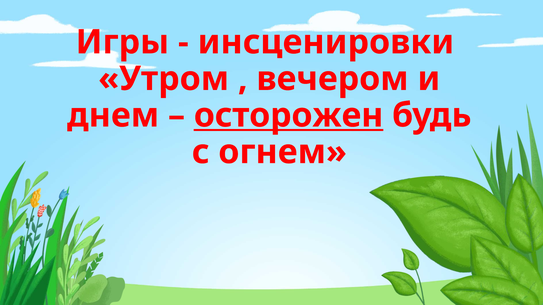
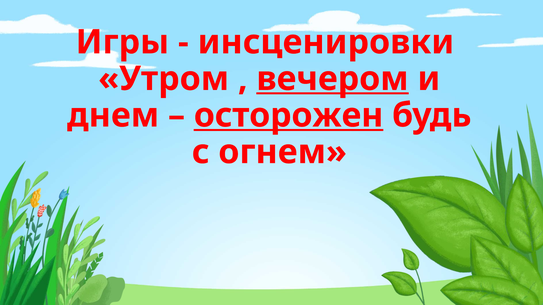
вечером underline: none -> present (333, 79)
